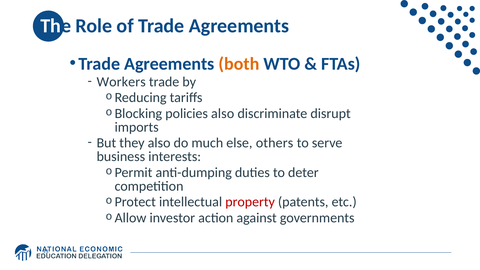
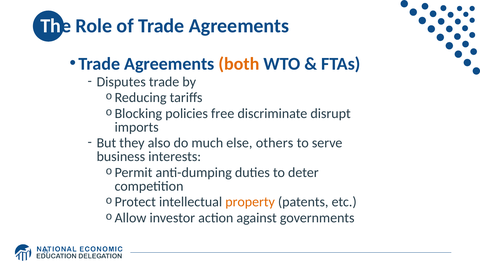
Workers: Workers -> Disputes (121, 82)
policies also: also -> free (223, 114)
property colour: red -> orange (250, 202)
